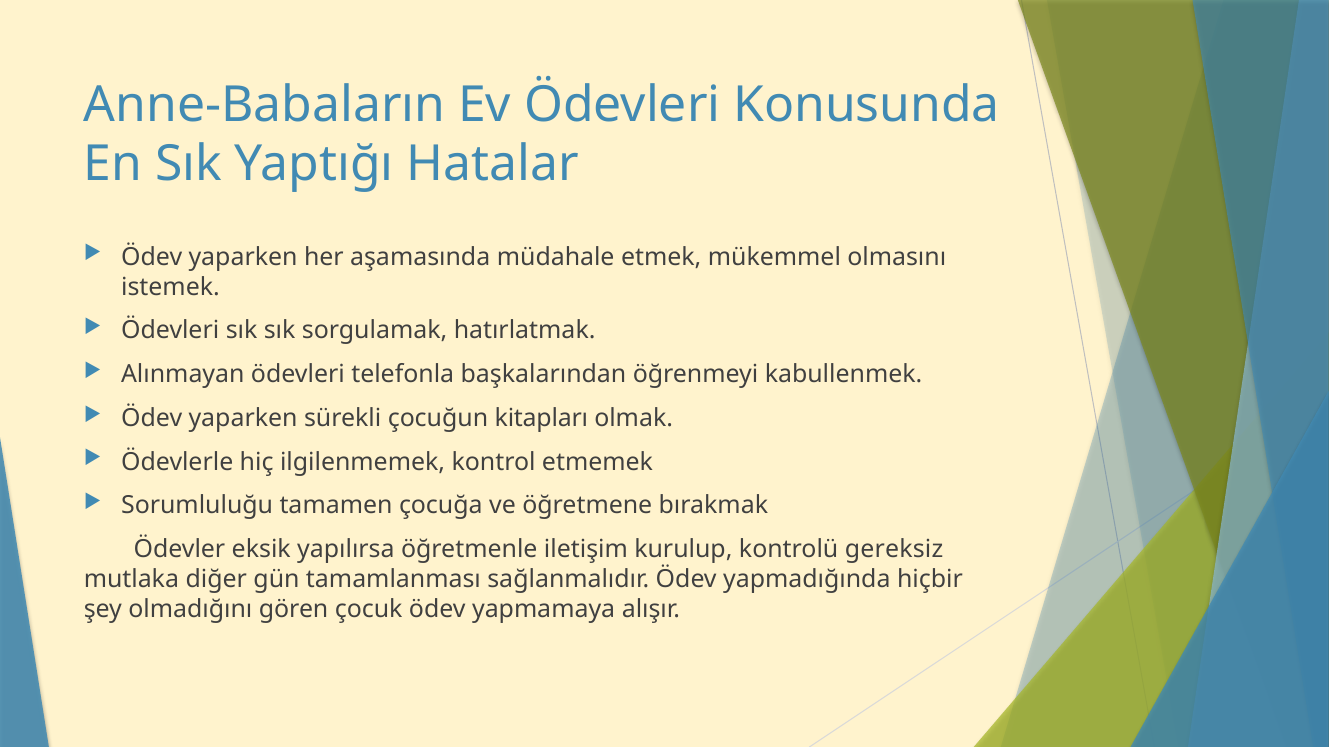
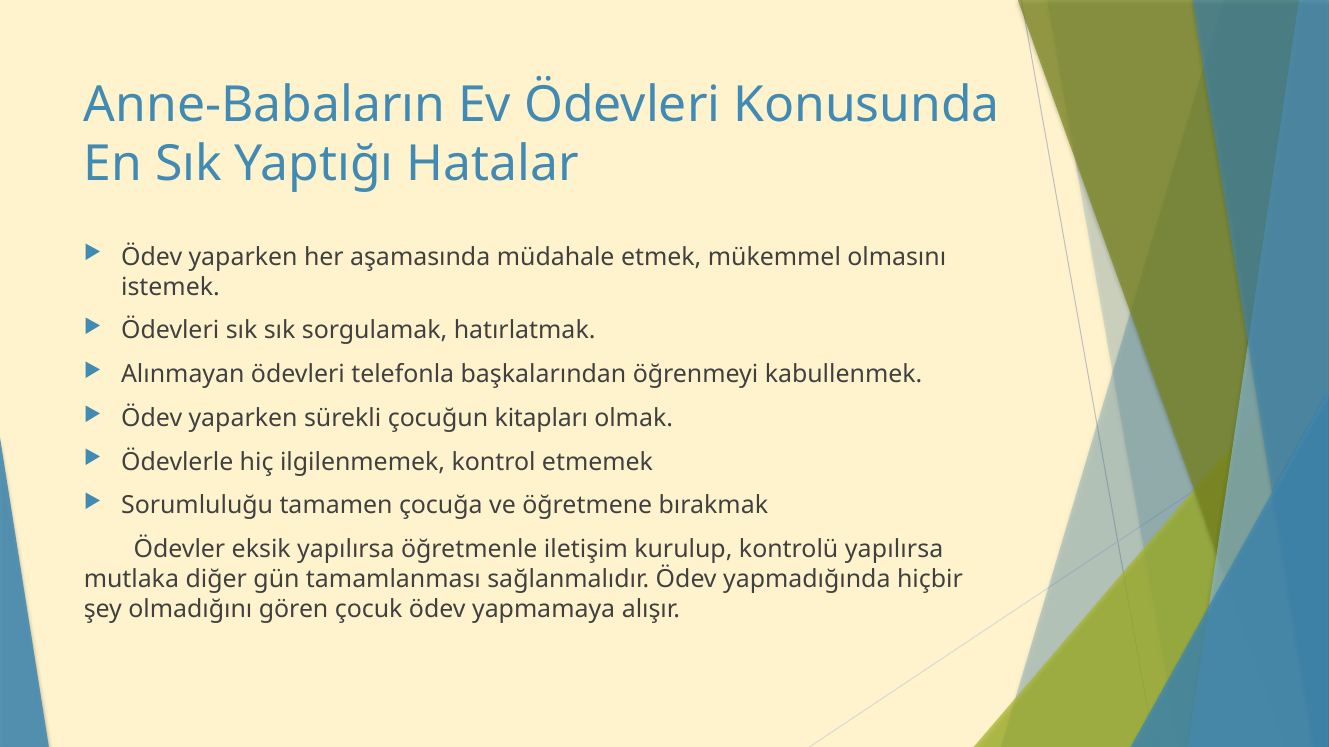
kontrolü gereksiz: gereksiz -> yapılırsa (894, 550)
